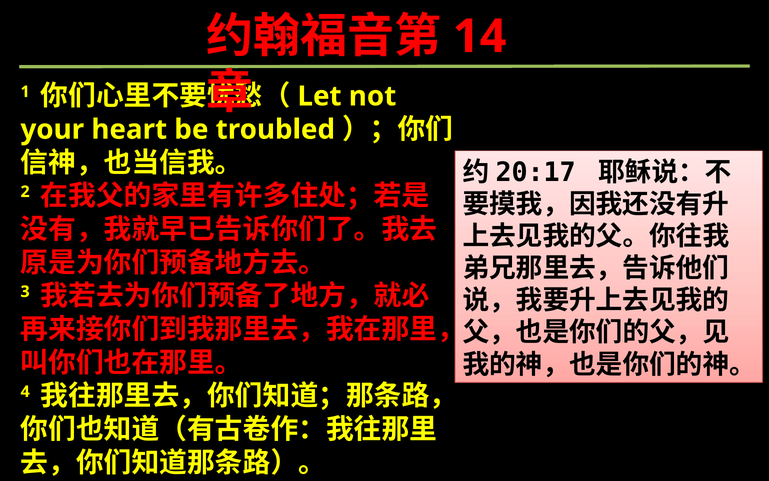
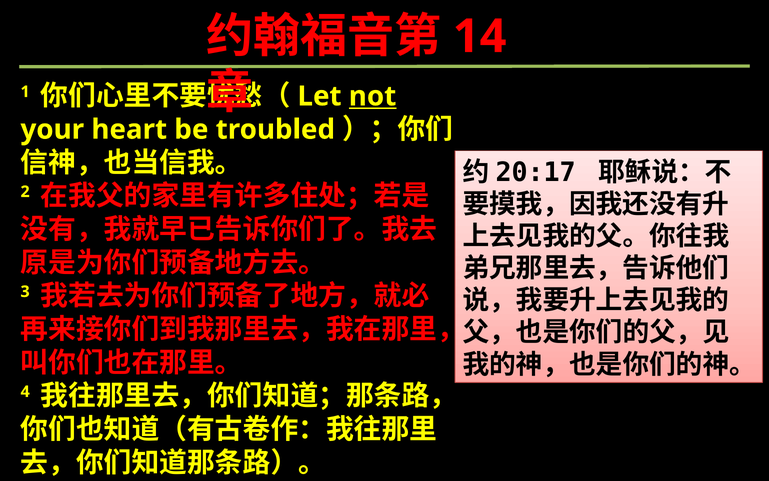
not underline: none -> present (373, 96)
